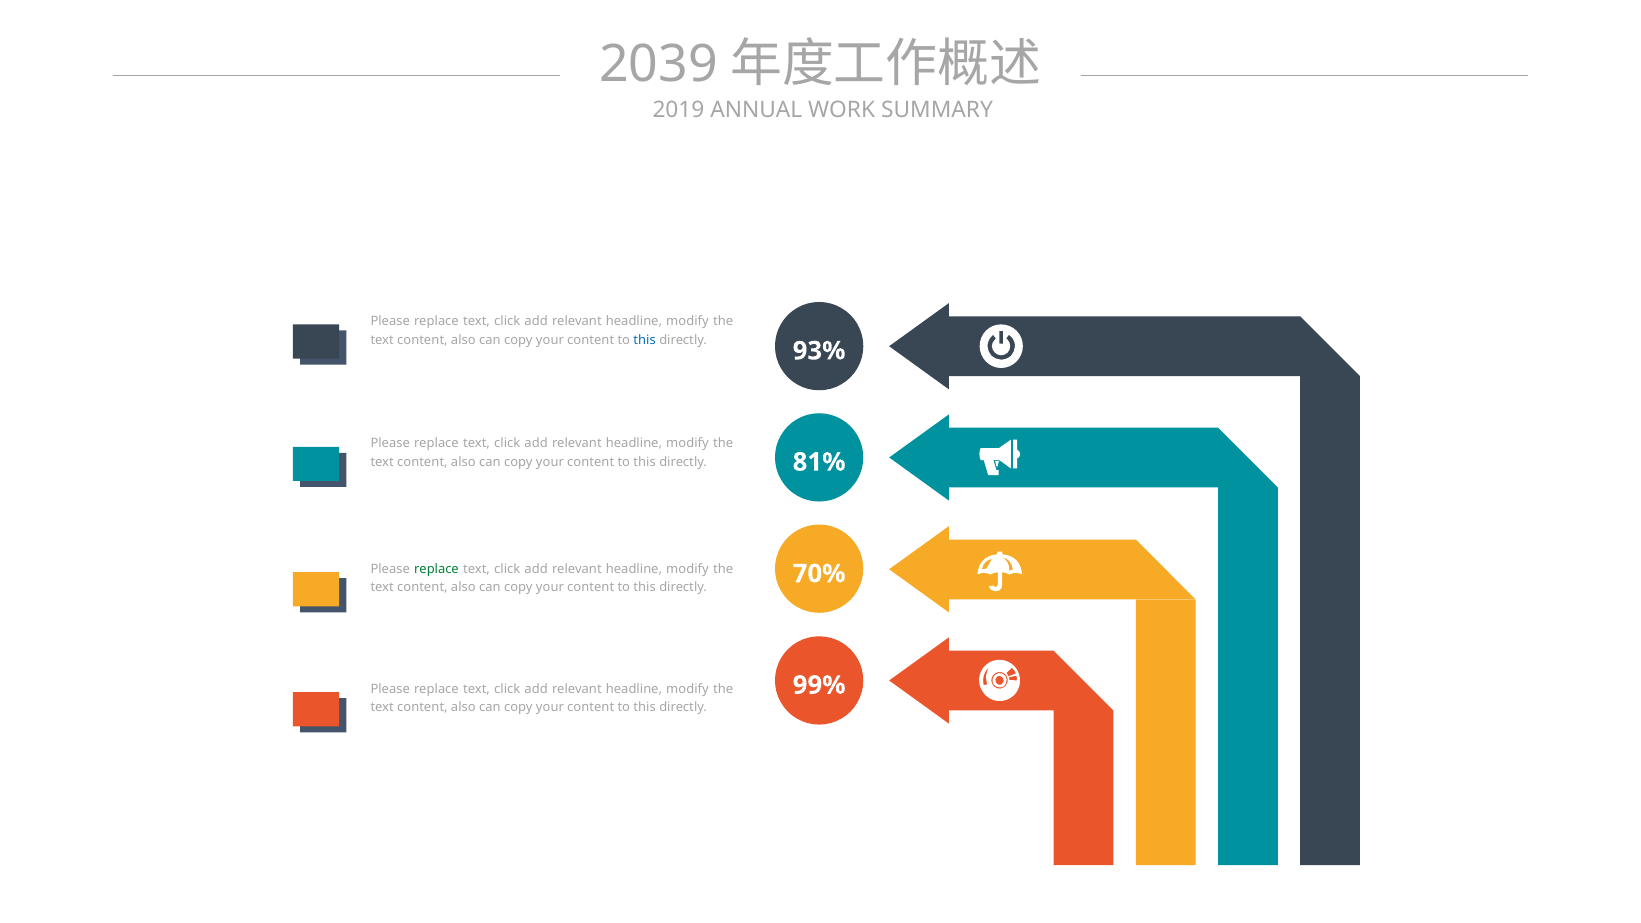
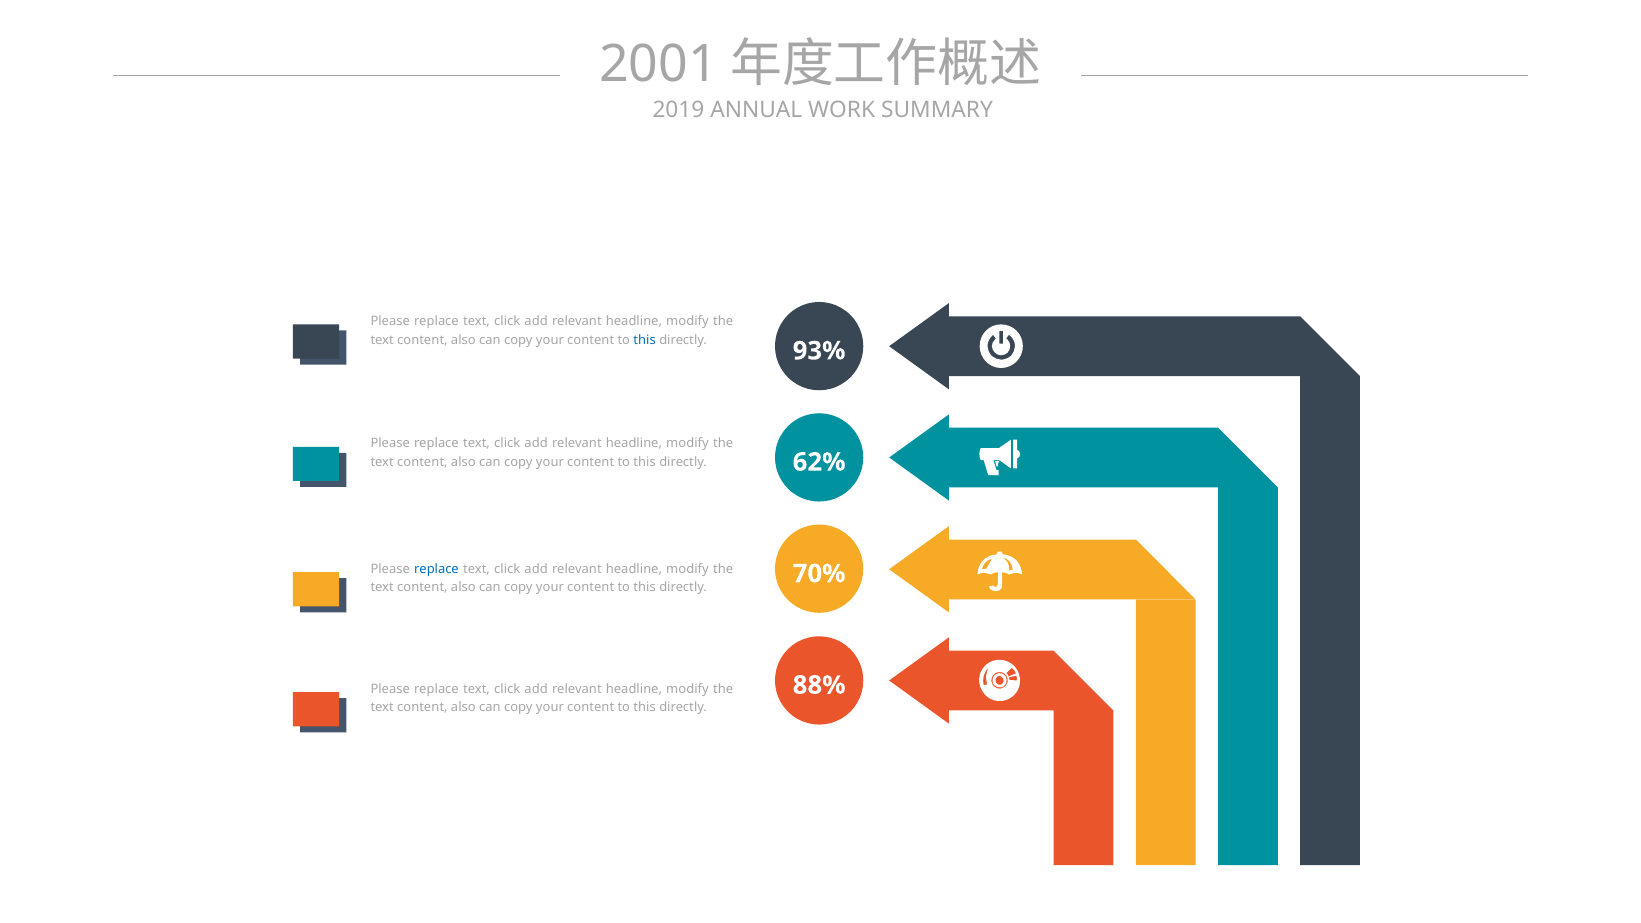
2039: 2039 -> 2001 (658, 65)
81%: 81% -> 62% (819, 462)
replace colour: green -> blue (436, 569)
99%: 99% -> 88% (819, 685)
